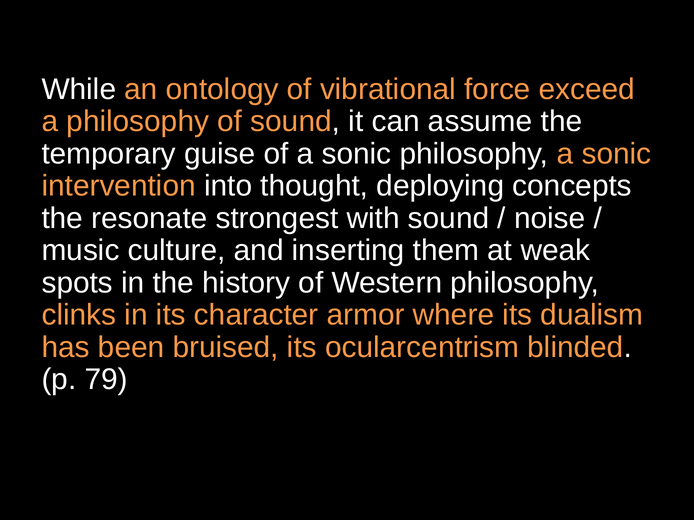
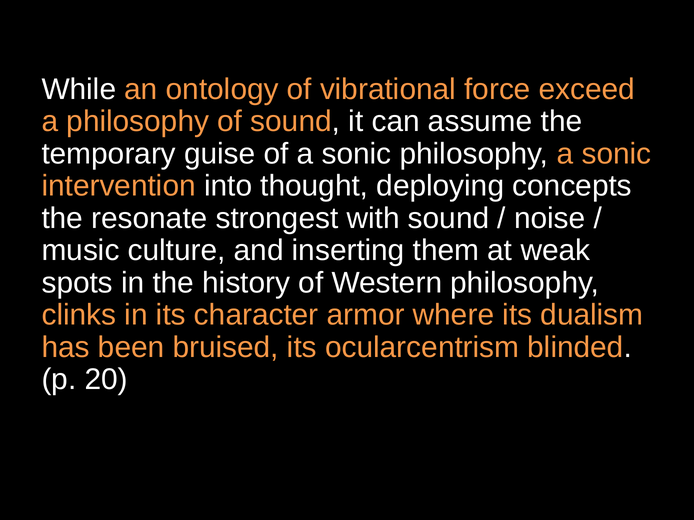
79: 79 -> 20 (106, 380)
